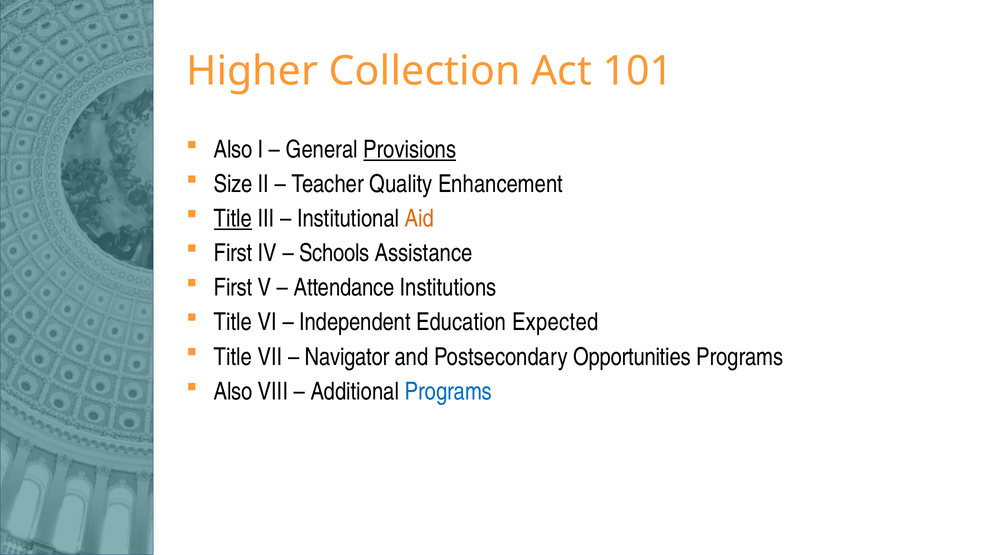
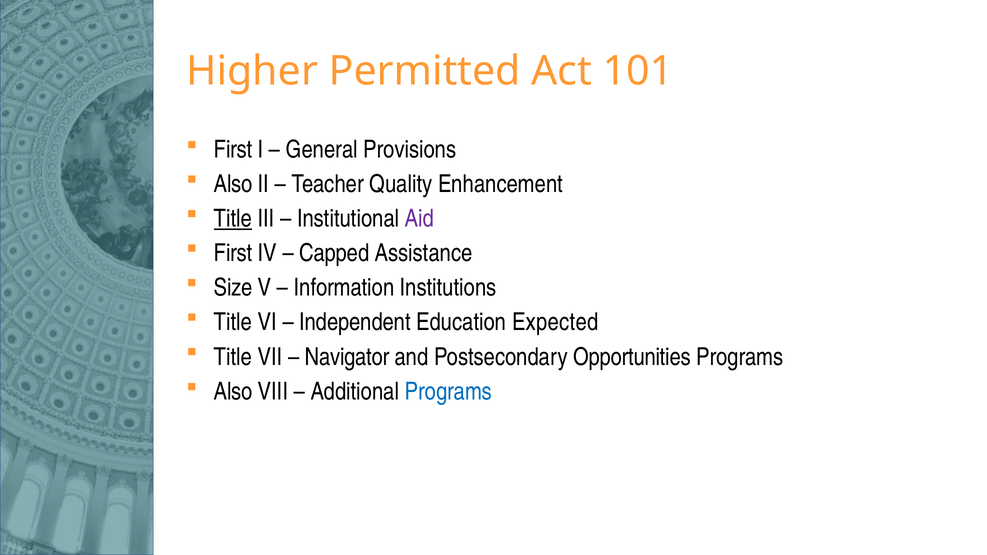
Collection: Collection -> Permitted (425, 71)
Also: Also -> First (233, 150)
Provisions underline: present -> none (410, 150)
Size: Size -> Also (233, 184)
Aid colour: orange -> purple (419, 219)
Schools: Schools -> Capped (334, 253)
First: First -> Size (233, 288)
Attendance: Attendance -> Information (344, 288)
